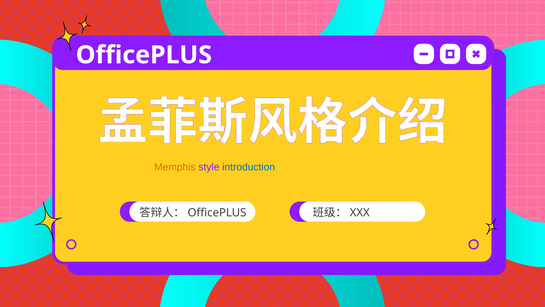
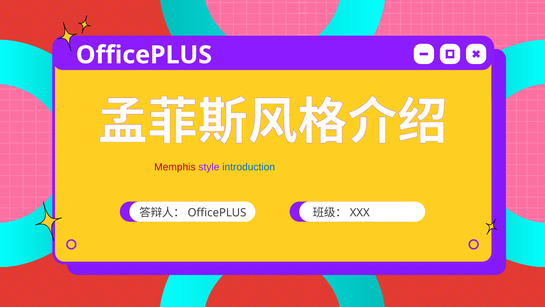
Memphis colour: orange -> red (175, 167)
